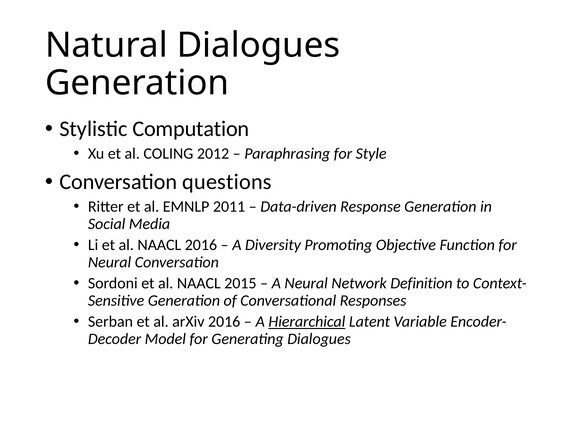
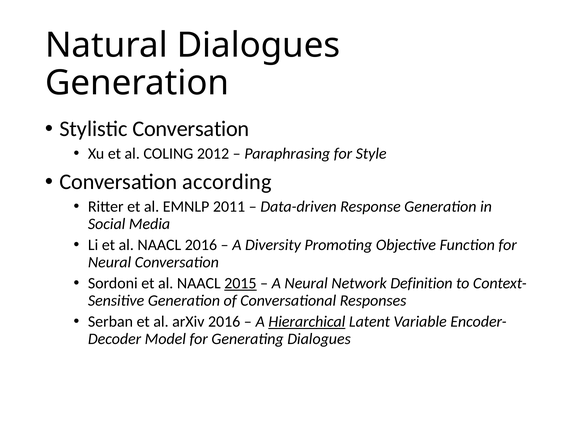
Stylistic Computation: Computation -> Conversation (191, 129)
questions: questions -> according (227, 182)
2015 underline: none -> present (240, 283)
